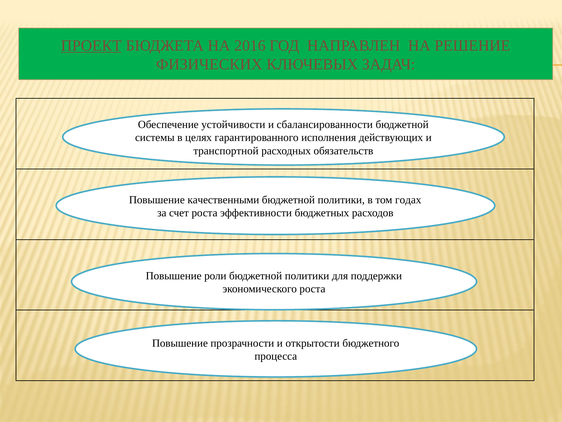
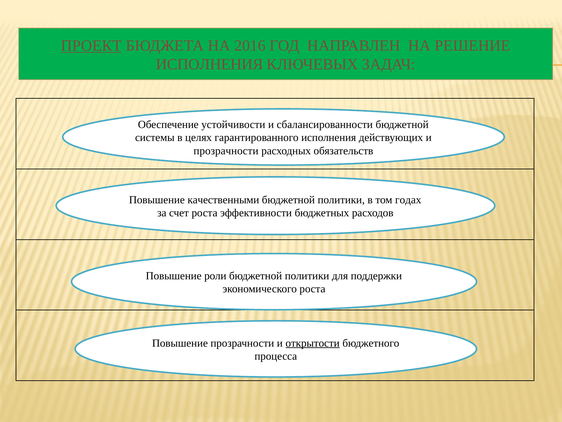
ФИЗИЧЕСКИХ: ФИЗИЧЕСКИХ -> ИСПОЛНЕНИЯ (209, 64)
транспортной: транспортной -> прозрачности (226, 151)
открытости underline: none -> present (313, 343)
